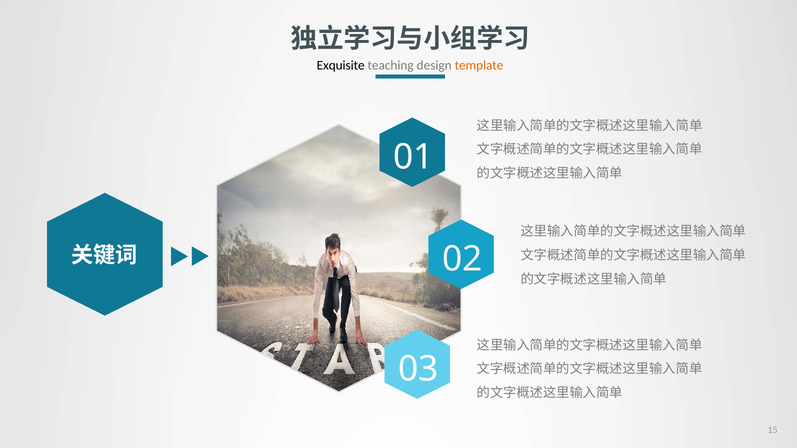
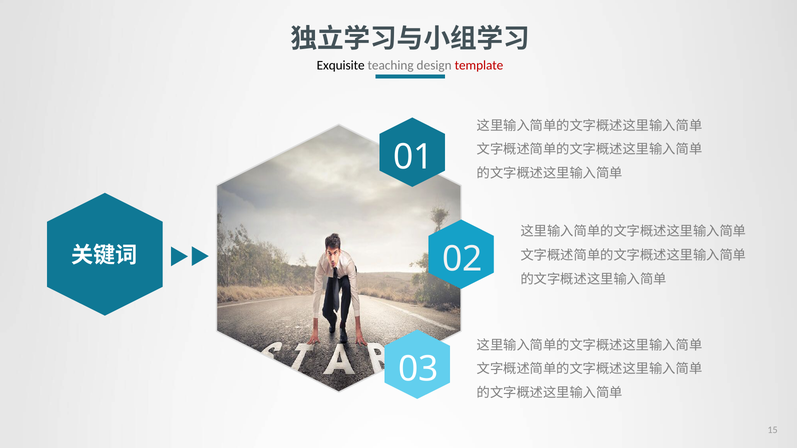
template colour: orange -> red (479, 66)
